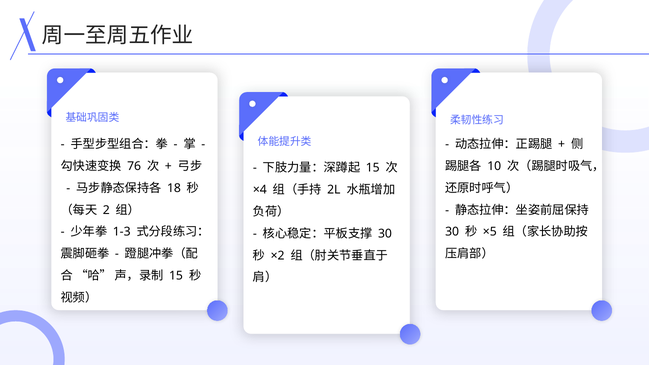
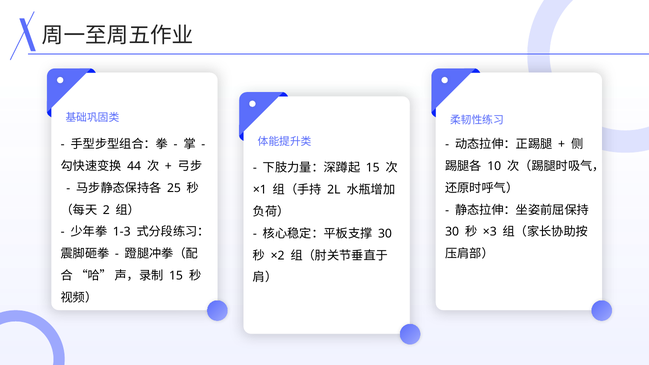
76: 76 -> 44 (134, 166)
18: 18 -> 25 (174, 188)
×4: ×4 -> ×1 (260, 190)
×5: ×5 -> ×3 (490, 232)
